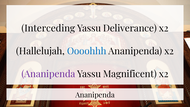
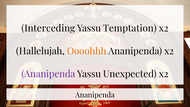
Deliverance: Deliverance -> Temptation (130, 28)
Oooohhh colour: blue -> orange (87, 51)
Magnificent: Magnificent -> Unexpected (130, 74)
